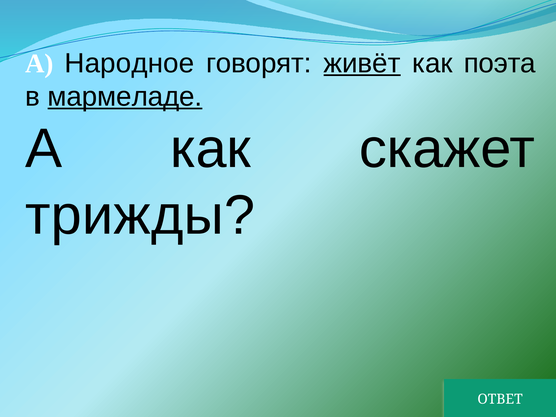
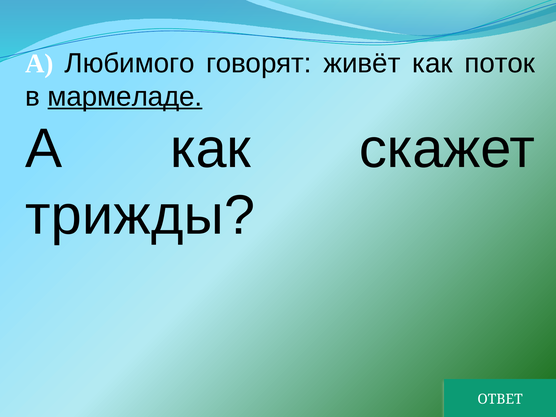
Народное: Народное -> Любимого (130, 63)
живёт underline: present -> none (362, 63)
поэта: поэта -> поток (500, 63)
